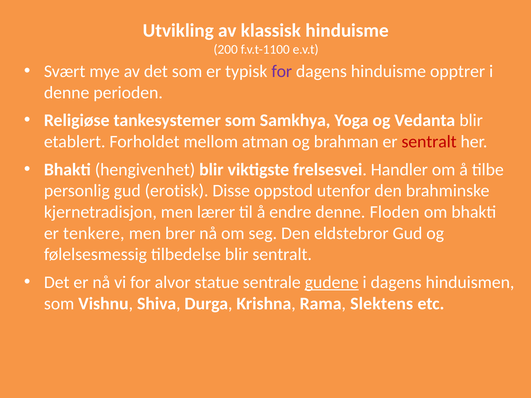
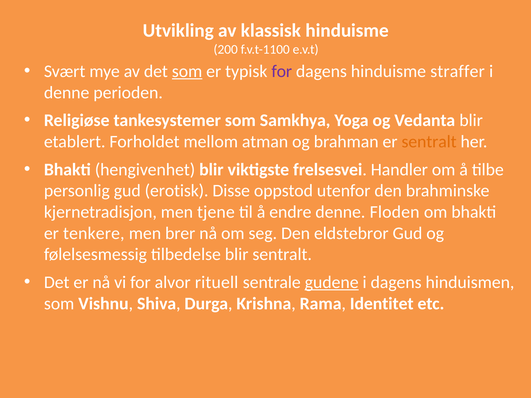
som underline: none -> present (187, 71)
opptrer: opptrer -> straffer (458, 71)
sentralt colour: red -> orange (429, 142)
lærer: lærer -> tjene (216, 212)
statue: statue -> rituell (217, 283)
Slektens: Slektens -> Identitet (382, 304)
